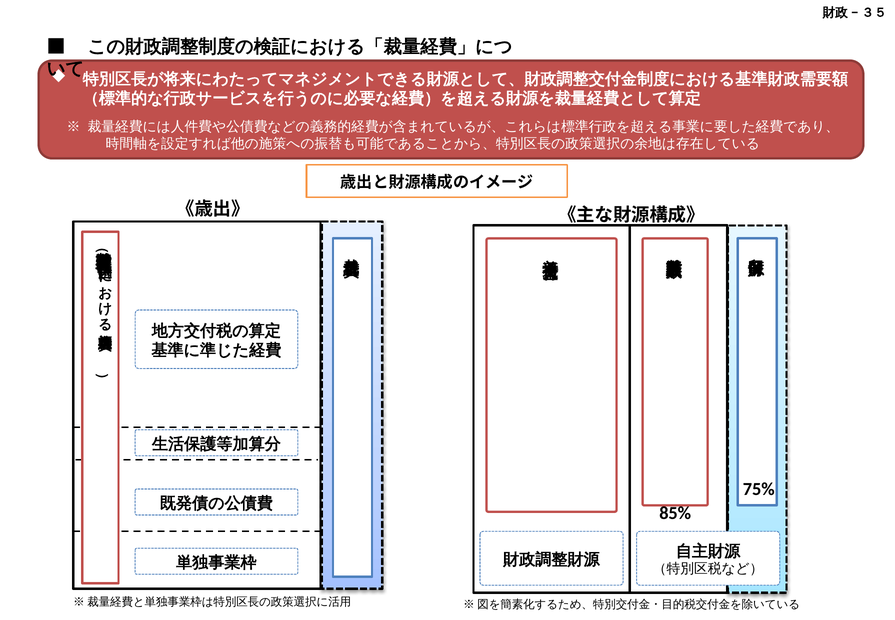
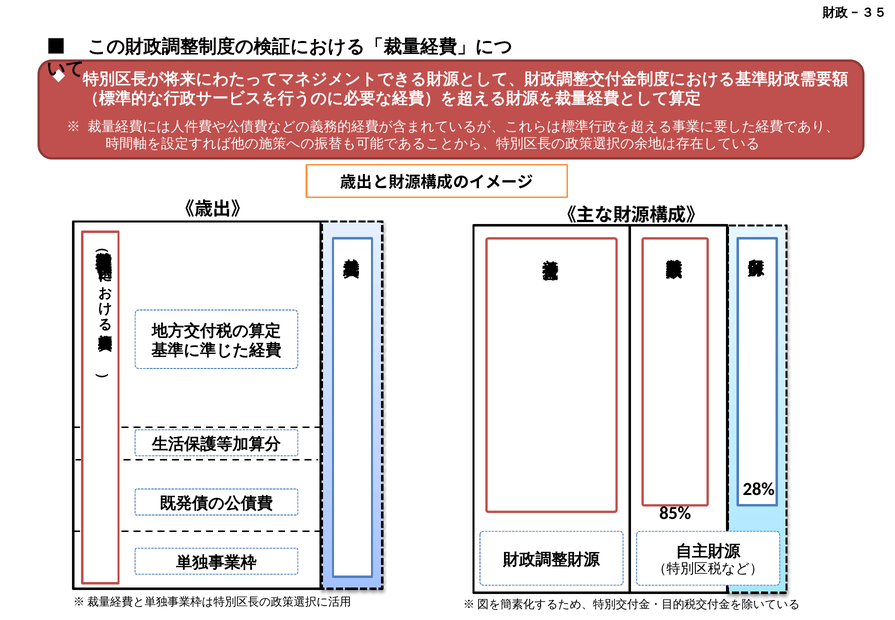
75%: 75% -> 28% (759, 489)
